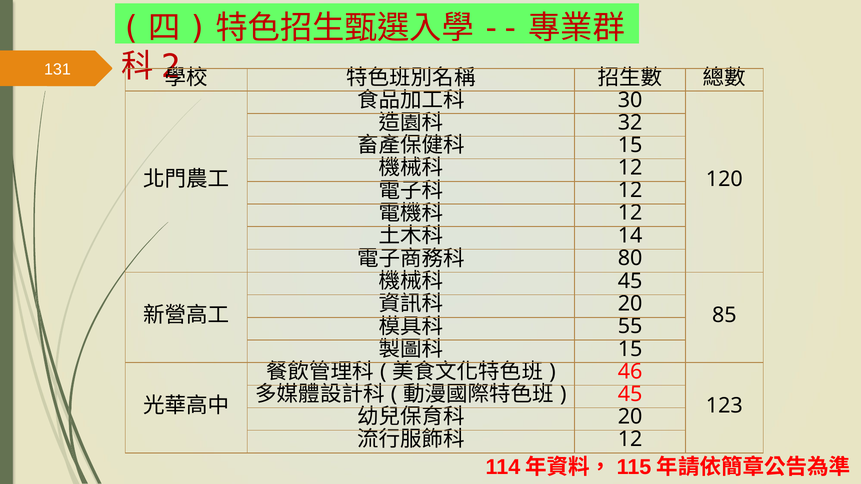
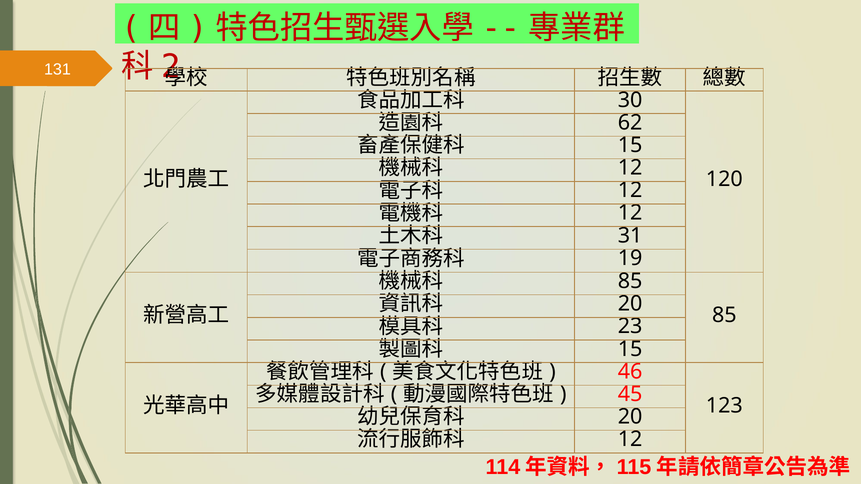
32: 32 -> 62 (630, 123)
14: 14 -> 31 (630, 236)
80: 80 -> 19 (630, 258)
45: 45 -> 85 (630, 281)
55: 55 -> 23 (630, 327)
